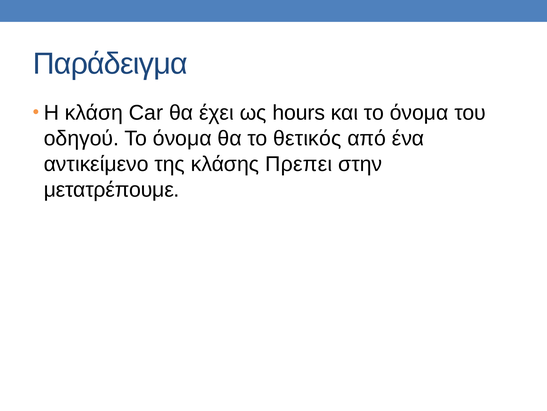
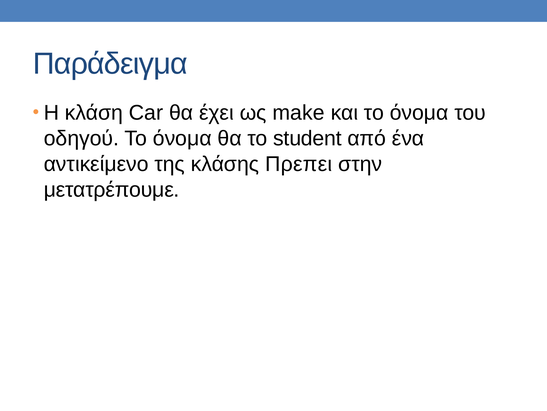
hours: hours -> make (299, 113)
θετικός: θετικός -> student (307, 138)
